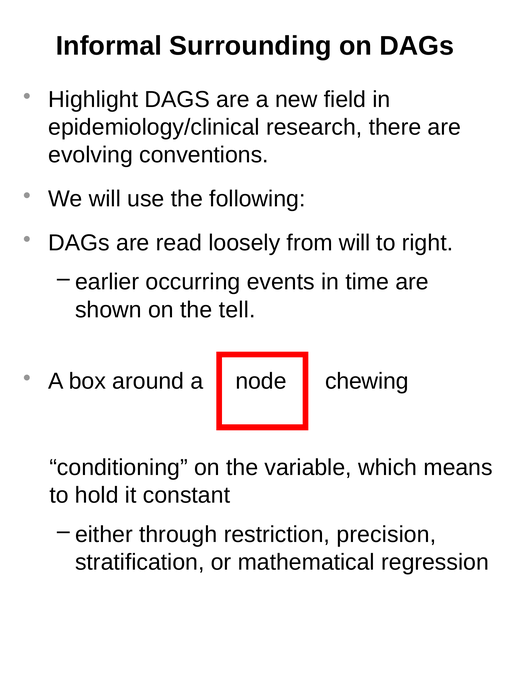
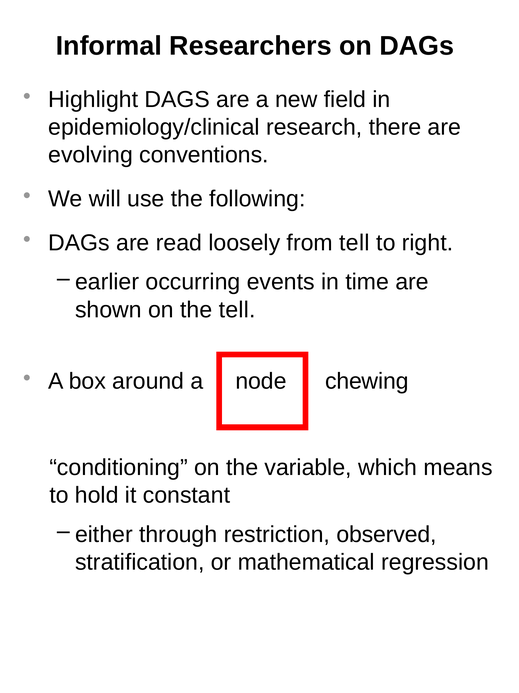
Surrounding: Surrounding -> Researchers (250, 46)
from will: will -> tell (354, 242)
precision: precision -> observed (386, 534)
